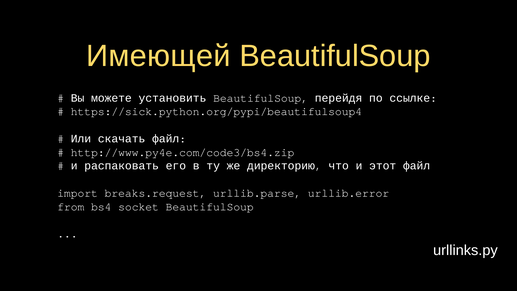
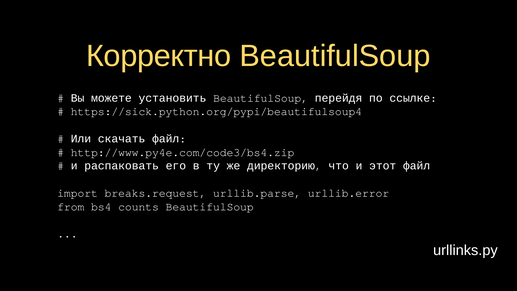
Имеющей: Имеющей -> Корректно (159, 56)
socket: socket -> counts (139, 207)
